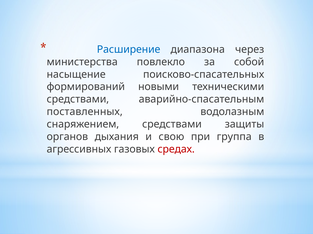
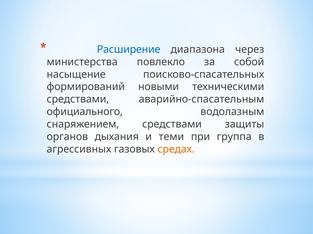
поставленных: поставленных -> официального (85, 112)
свою: свою -> теми (171, 137)
средах colour: red -> orange (176, 150)
